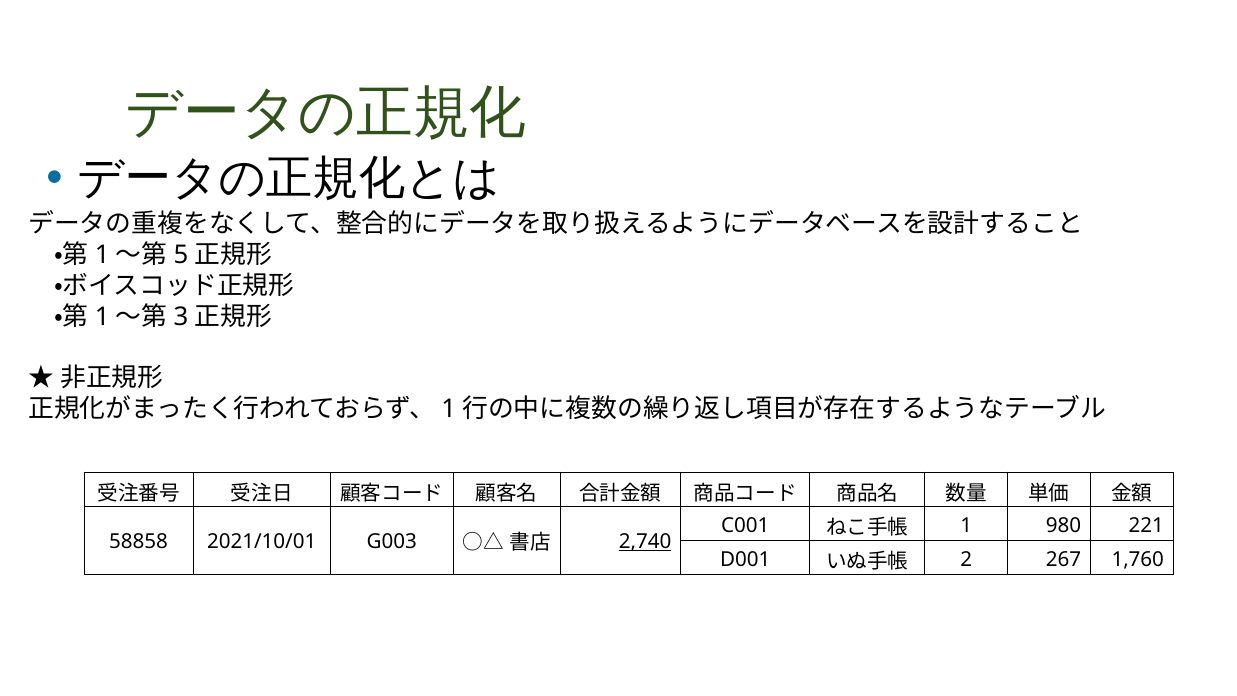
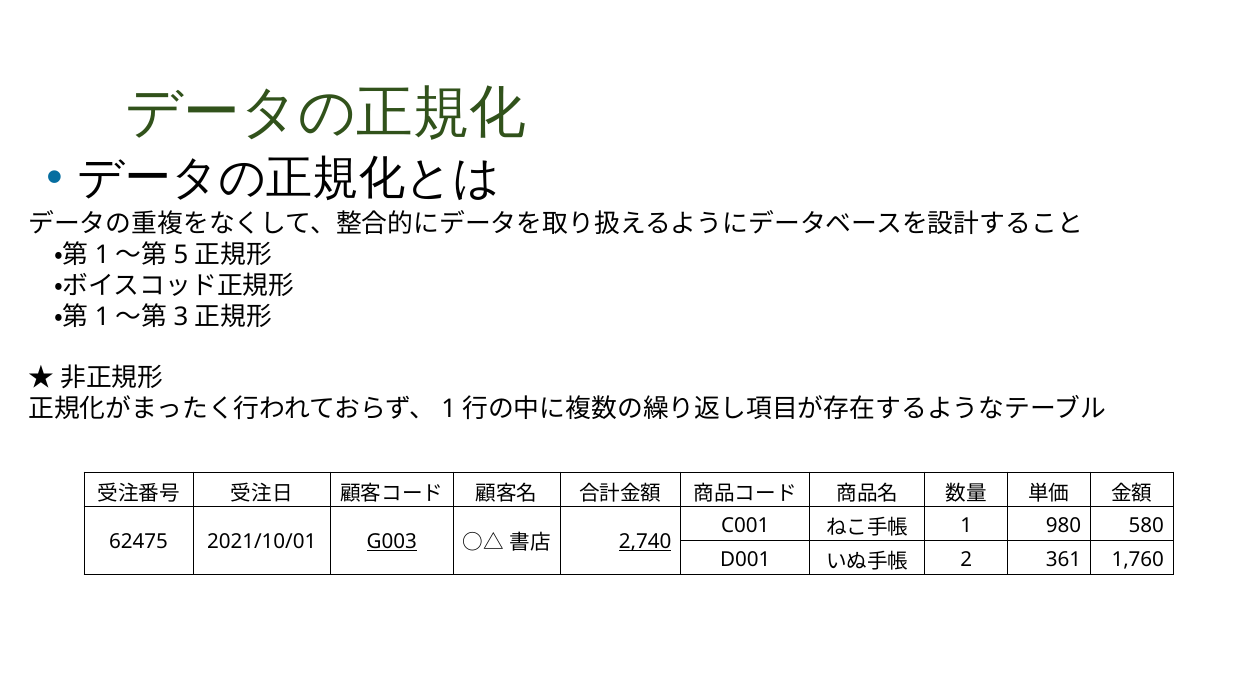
221: 221 -> 580 (1146, 526)
58858: 58858 -> 62475 (139, 541)
G003 underline: none -> present (392, 541)
267: 267 -> 361 (1064, 560)
